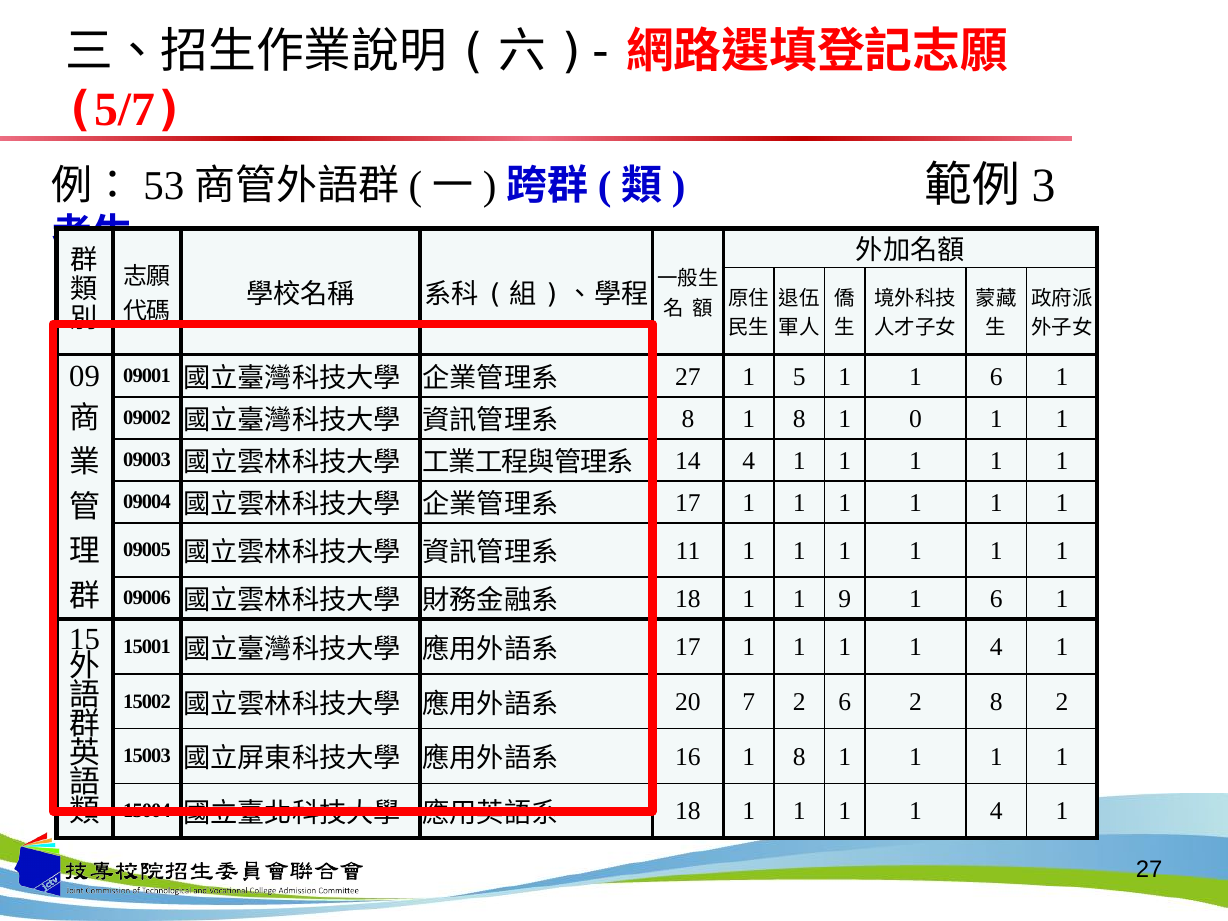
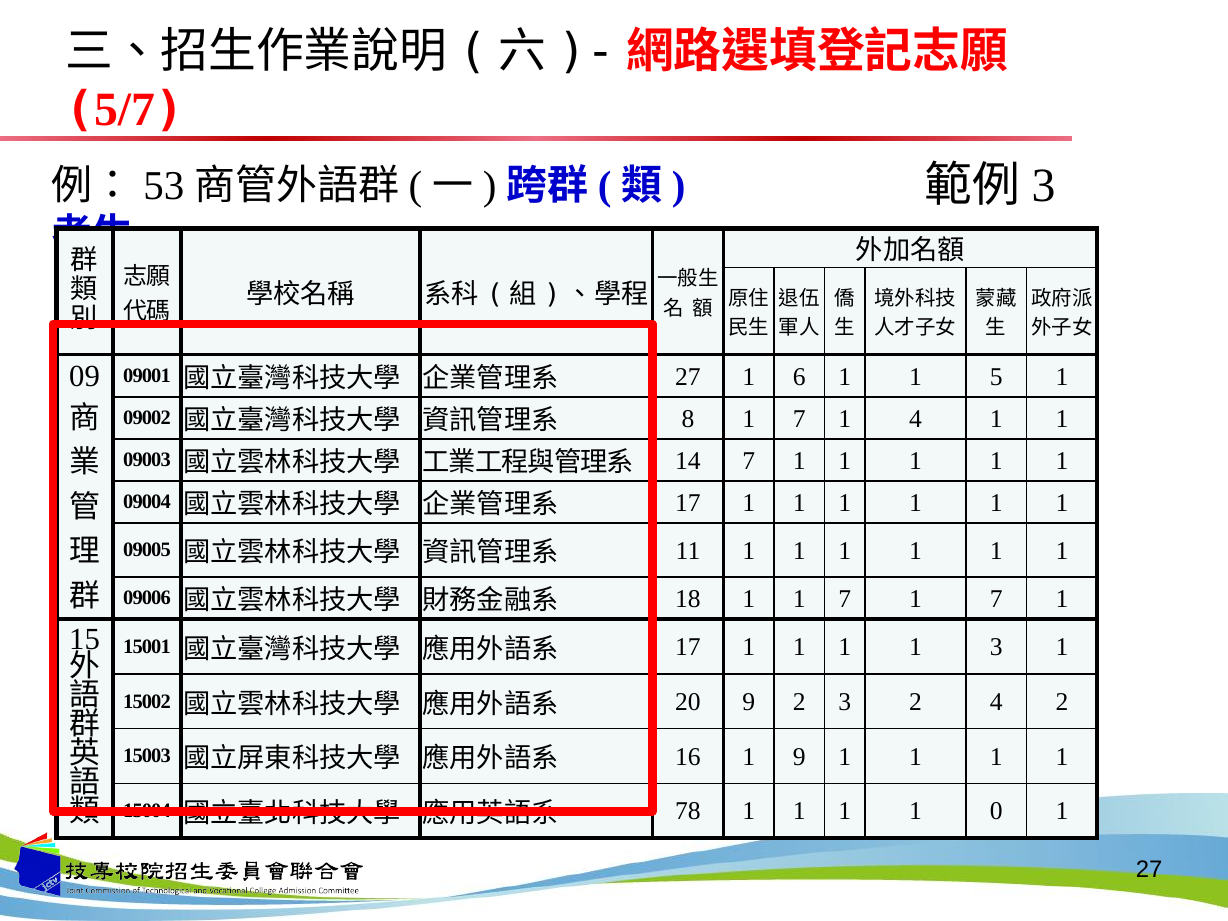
5: 5 -> 6 (799, 377)
1 1 6: 6 -> 5 (996, 377)
8 1 8: 8 -> 7 (799, 419)
1 0: 0 -> 4 (915, 419)
14 4: 4 -> 7 (749, 461)
1 1 9: 9 -> 7 (845, 599)
6: 6 -> 7 (996, 599)
4: 4 -> 3 (996, 647)
20 7: 7 -> 9 (749, 702)
2 6: 6 -> 3 (845, 702)
2 8: 8 -> 4 (996, 702)
16 1 8: 8 -> 9 (799, 757)
18: 18 -> 78 (688, 811)
4: 4 -> 0 (996, 811)
